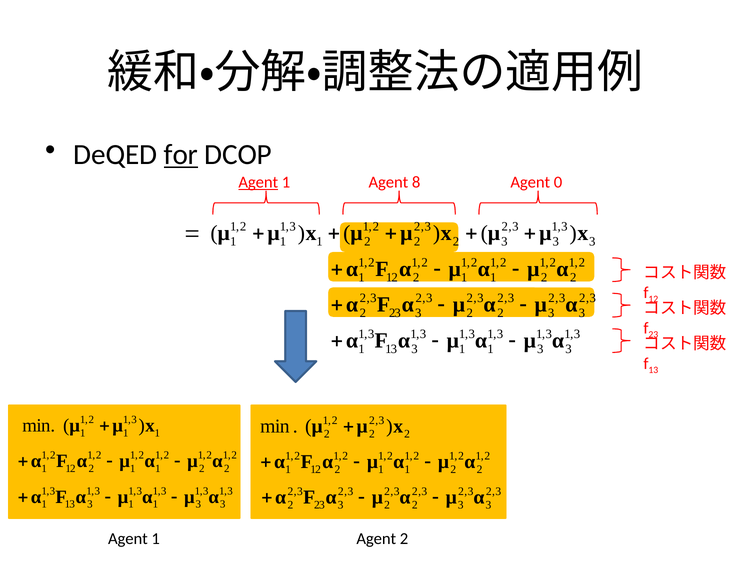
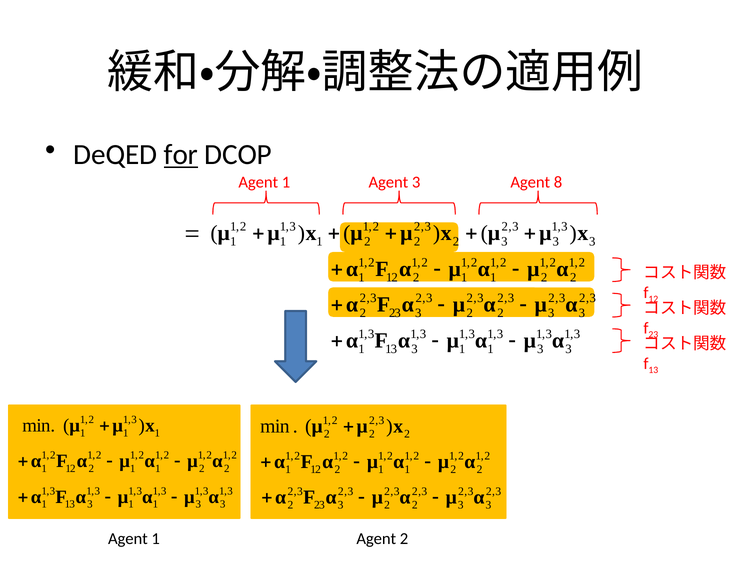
Agent underline: present -> none (258, 182)
Agent 8: 8 -> 3 (416, 182)
0: 0 -> 8 (558, 182)
